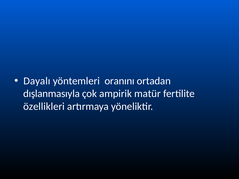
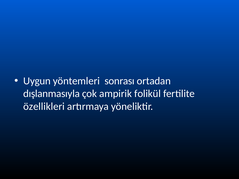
Dayalı: Dayalı -> Uygun (37, 81)
oranını: oranını -> sonrası (120, 81)
matür: matür -> folikül (148, 94)
